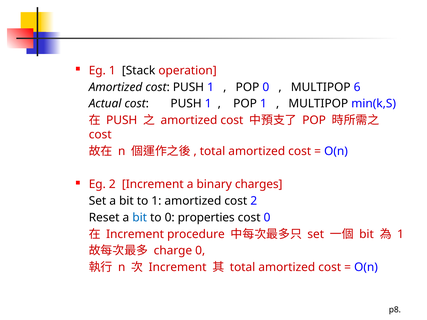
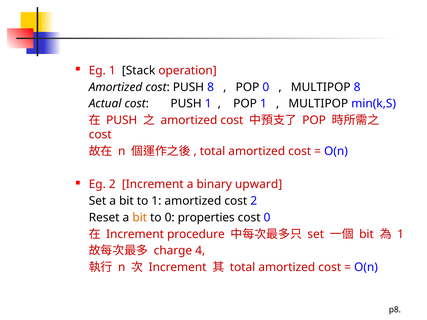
Amortized cost PUSH 1: 1 -> 8 (211, 87)
MULTIPOP 6: 6 -> 8 (357, 87)
charges: charges -> upward (259, 184)
bit colour: blue -> orange (140, 218)
charge 0: 0 -> 4 (200, 251)
